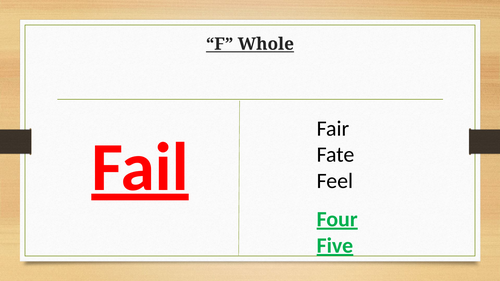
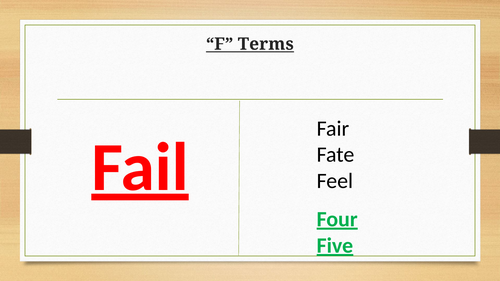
Whole: Whole -> Terms (266, 44)
